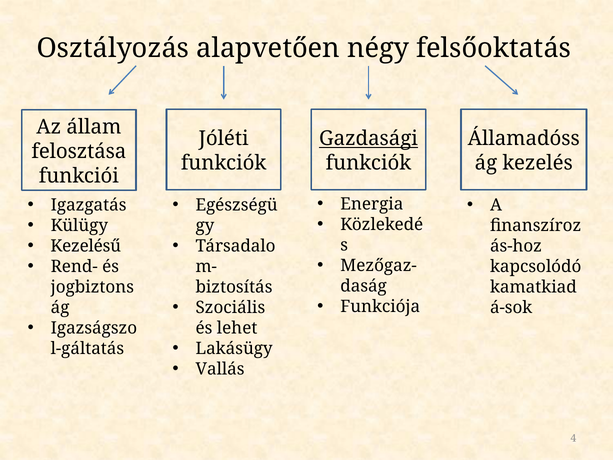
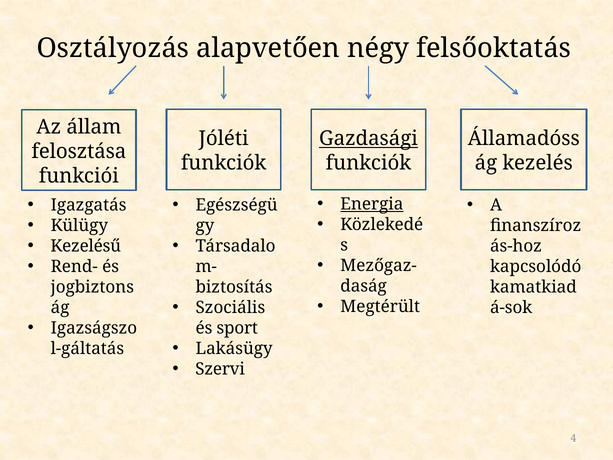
Energia underline: none -> present (372, 204)
Funkciója: Funkciója -> Megtérült (380, 306)
lehet: lehet -> sport (237, 328)
Vallás: Vallás -> Szervi (220, 369)
